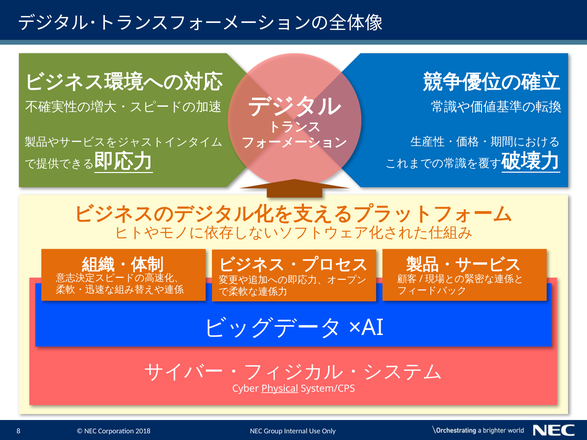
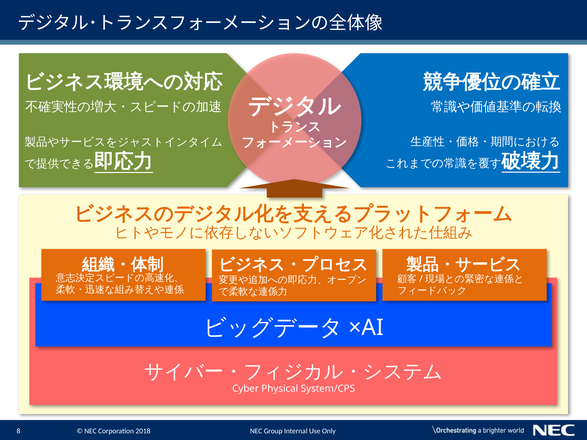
Physical underline: present -> none (280, 389)
